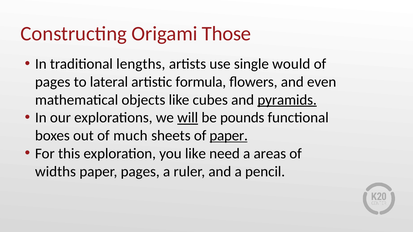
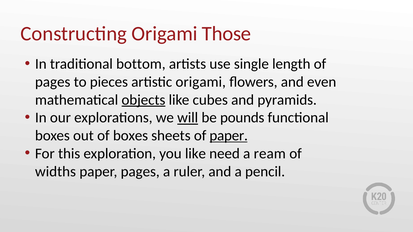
lengths: lengths -> bottom (141, 64)
would: would -> length (291, 64)
lateral: lateral -> pieces (109, 82)
artistic formula: formula -> origami (201, 82)
objects underline: none -> present (143, 100)
pyramids underline: present -> none (287, 100)
of much: much -> boxes (131, 136)
areas: areas -> ream (270, 154)
